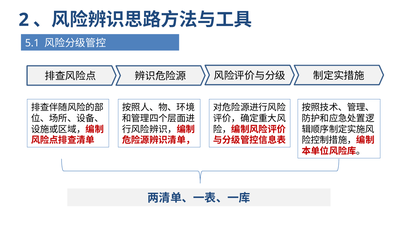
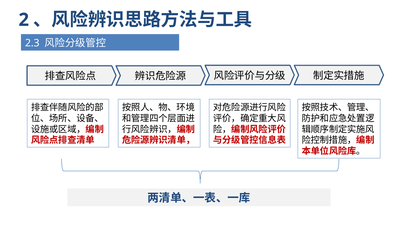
5.1: 5.1 -> 2.3 (32, 43)
